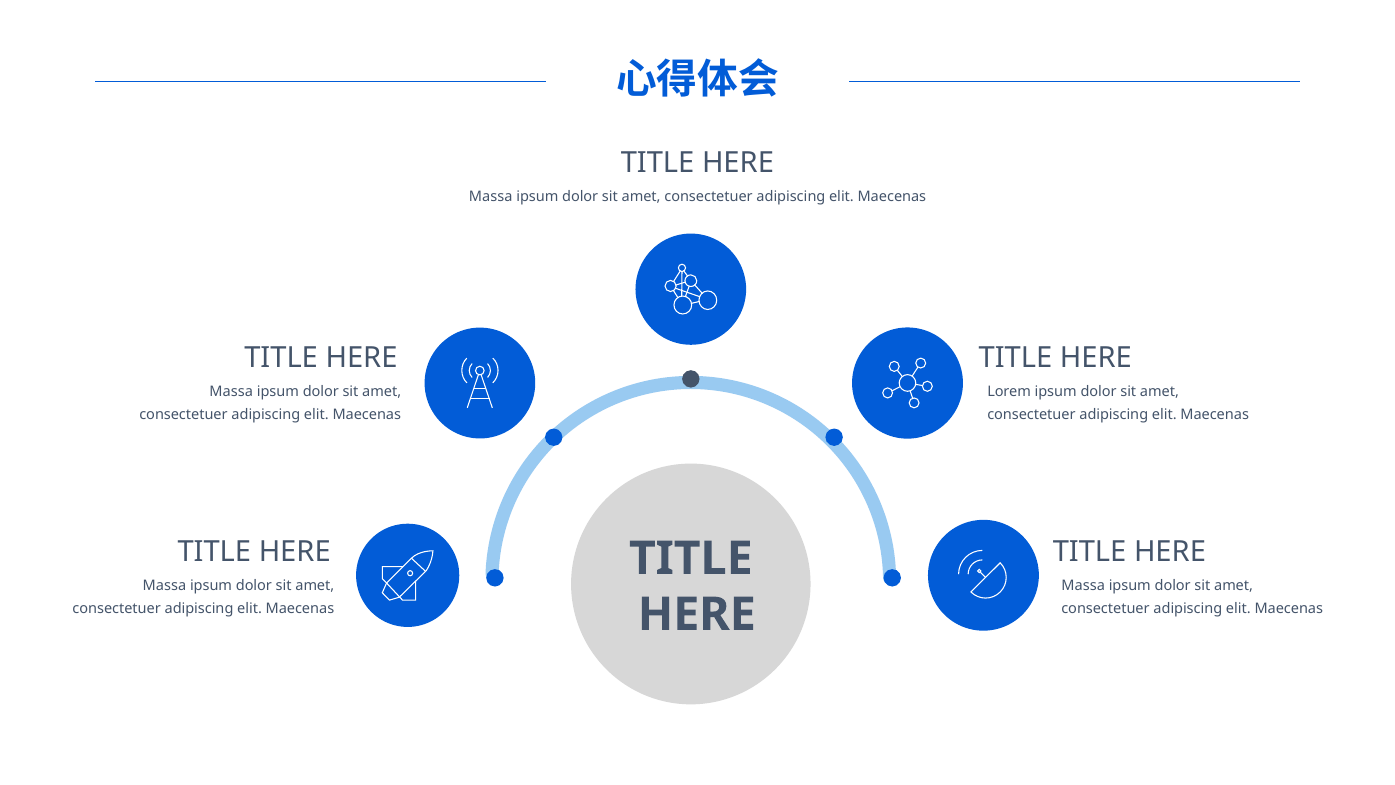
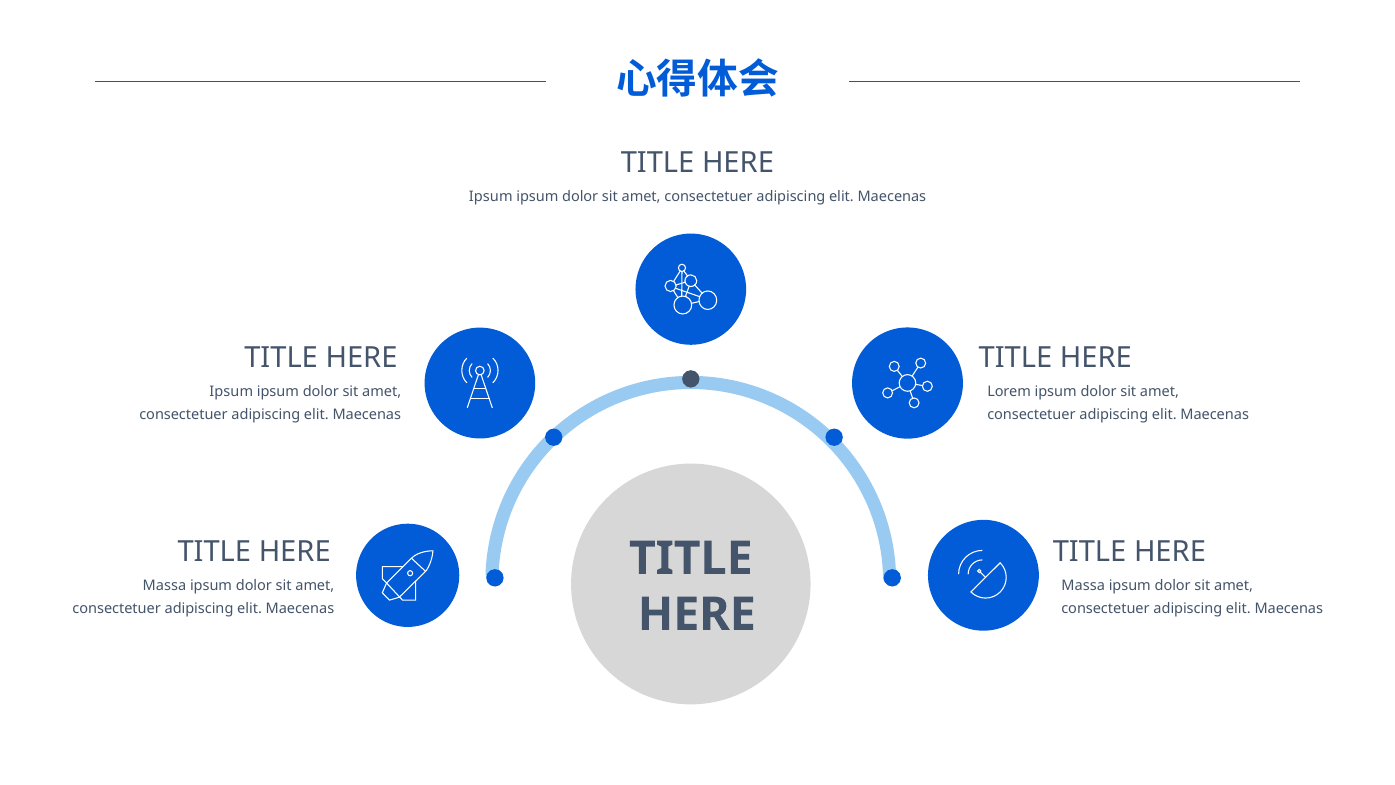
Massa: Massa -> Ipsum (491, 196)
Massa: Massa -> Ipsum (231, 391)
